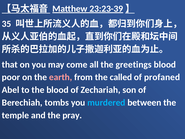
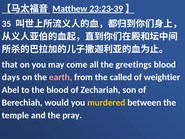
poor: poor -> days (11, 77)
profaned: profaned -> weightier (162, 77)
tombs: tombs -> would (57, 102)
murdered colour: light blue -> yellow (106, 102)
